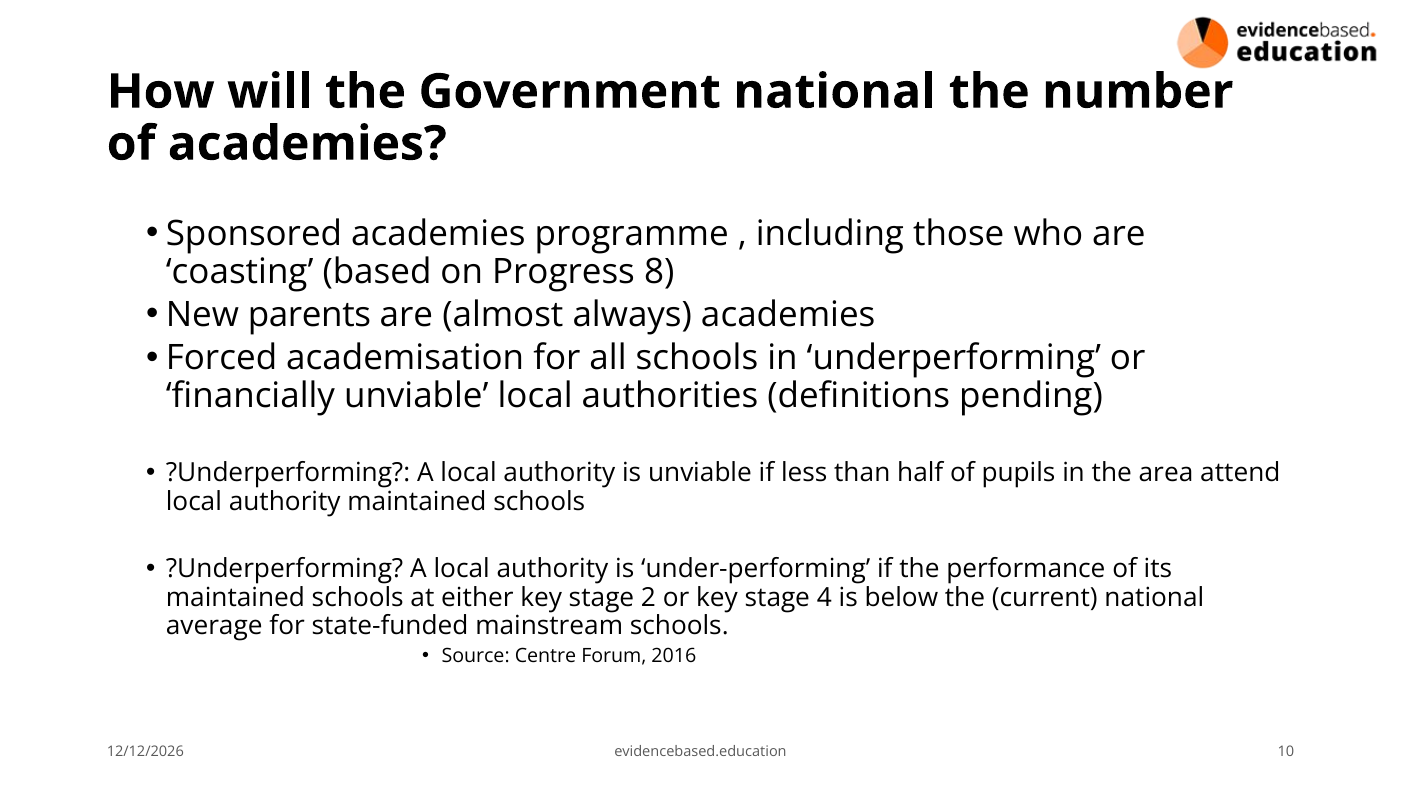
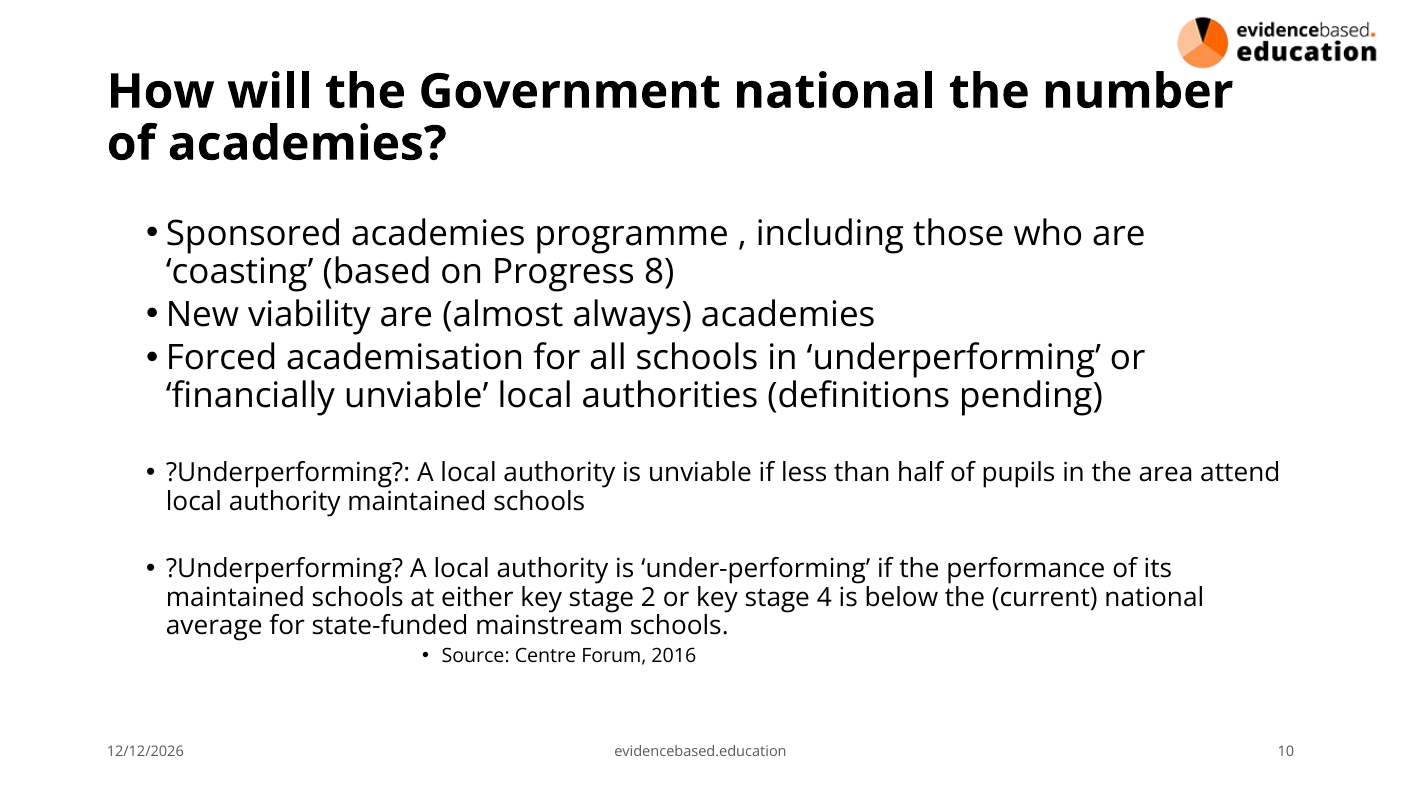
parents: parents -> viability (309, 315)
